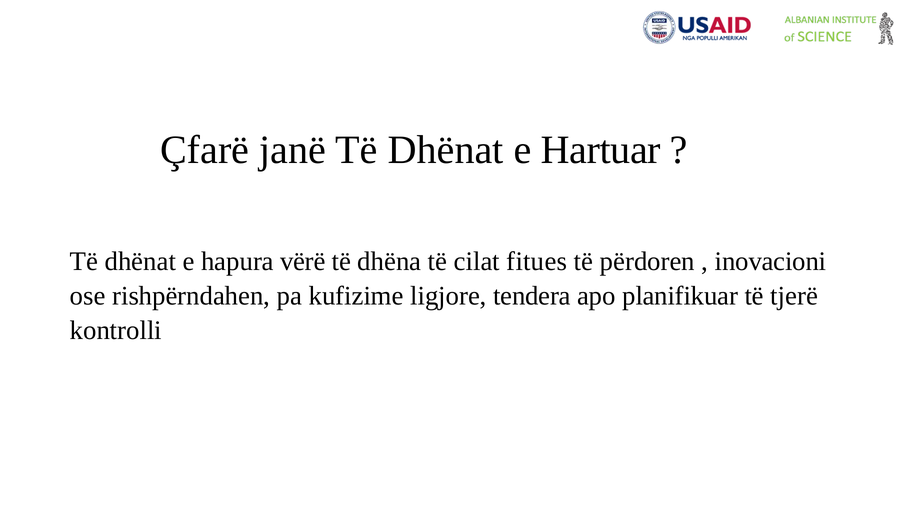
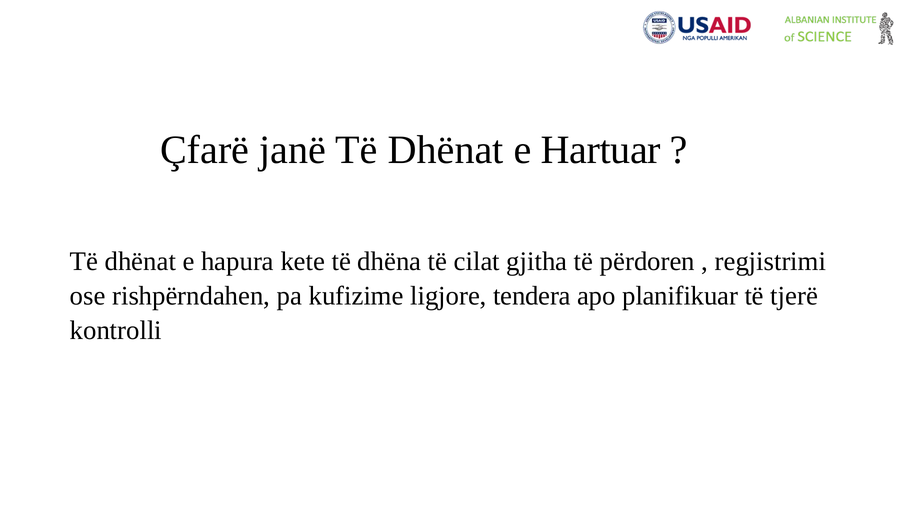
vërë: vërë -> kete (303, 261)
fitues: fitues -> gjitha (537, 261)
inovacioni: inovacioni -> regjistrimi (770, 261)
